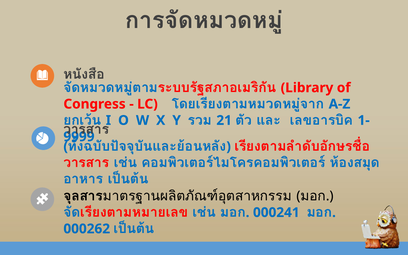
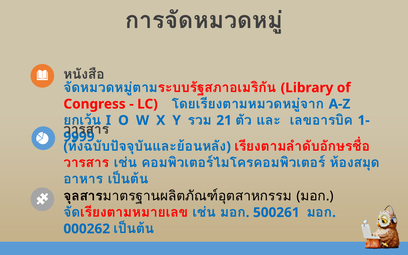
000241: 000241 -> 500261 (276, 213)
